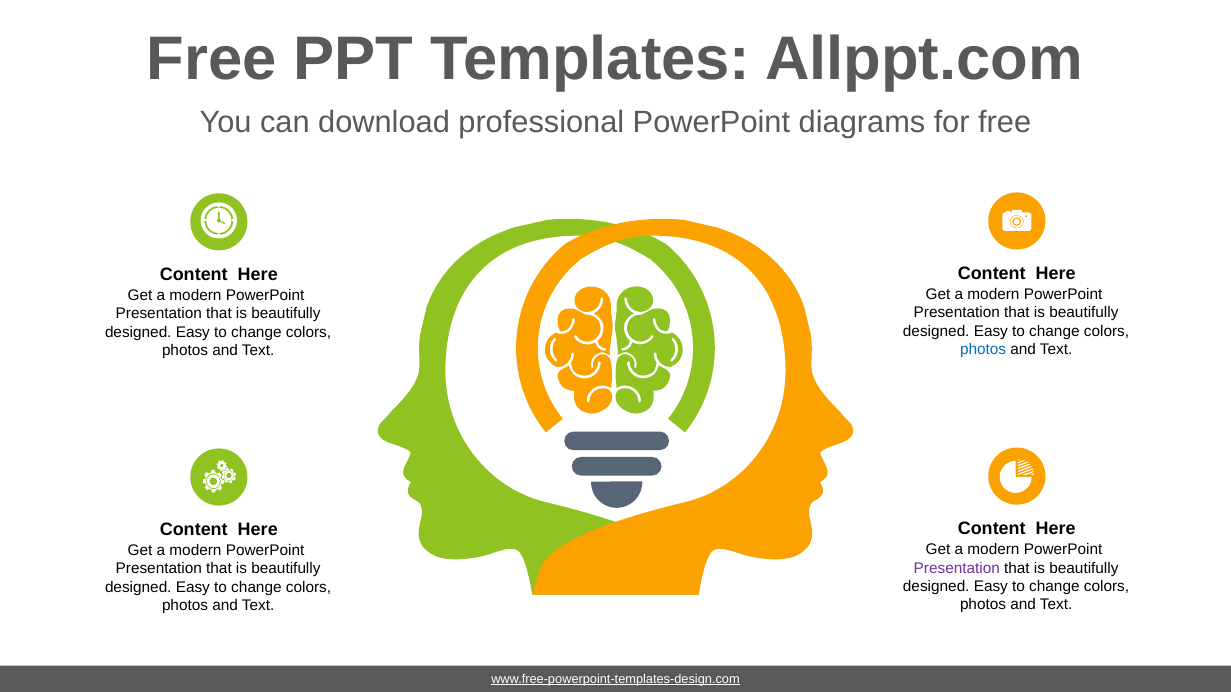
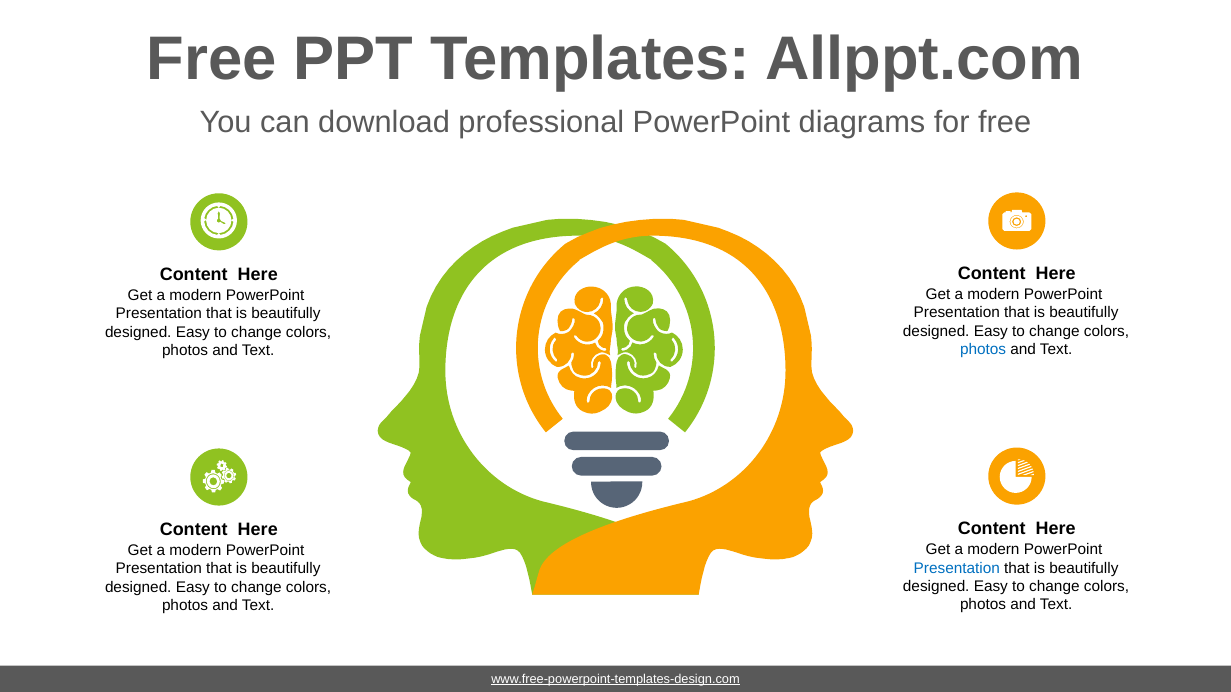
Presentation colour: purple -> blue (957, 568)
